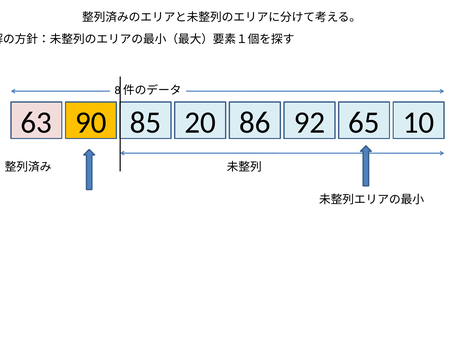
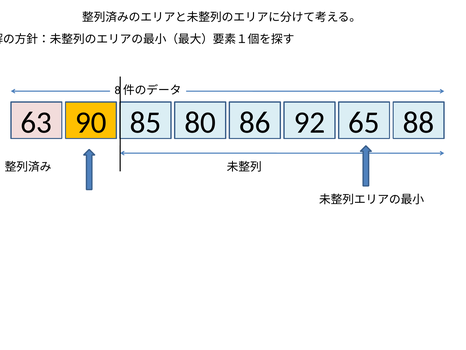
20: 20 -> 80 (200, 122)
10: 10 -> 88 (419, 122)
